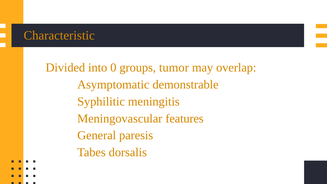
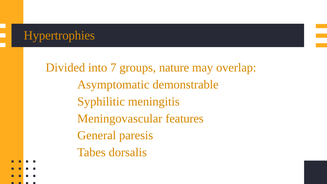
Characteristic: Characteristic -> Hypertrophies (59, 35)
0: 0 -> 7 (113, 68)
tumor: tumor -> nature (174, 68)
